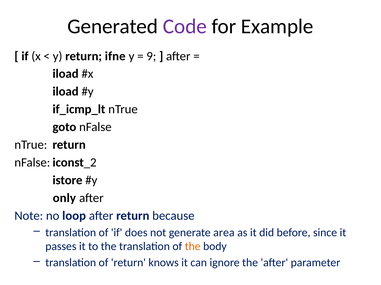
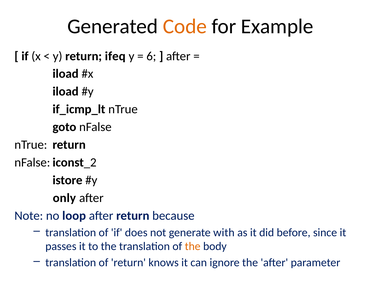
Code colour: purple -> orange (185, 26)
ifne: ifne -> ifeq (115, 56)
9: 9 -> 6 (151, 56)
area: area -> with (224, 233)
